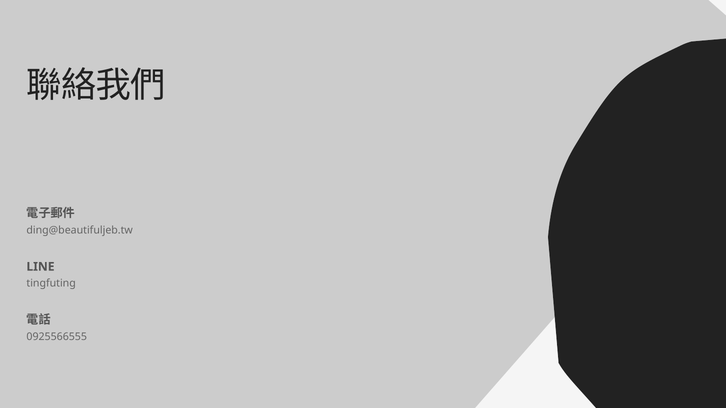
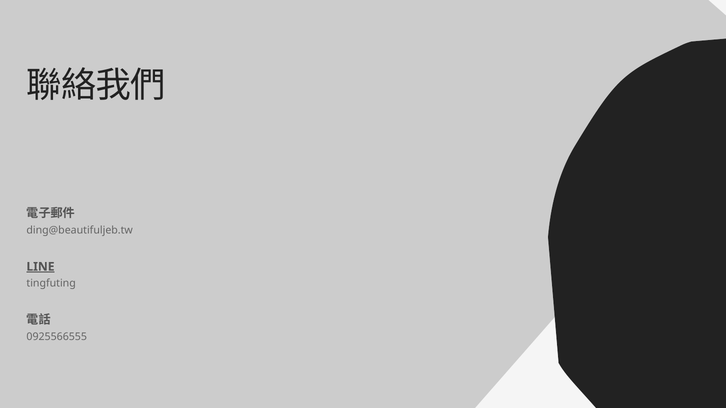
LINE underline: none -> present (41, 267)
